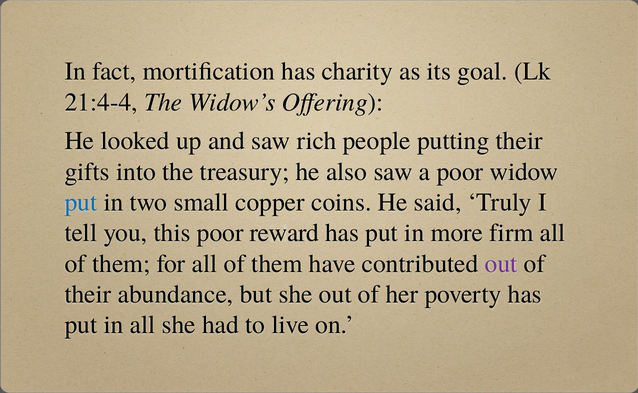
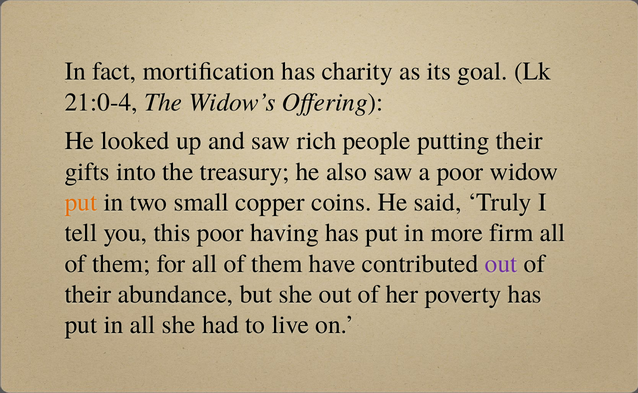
21:4-4: 21:4-4 -> 21:0-4 (101, 102)
put colour: blue -> orange (81, 202)
reward: reward -> having (284, 233)
